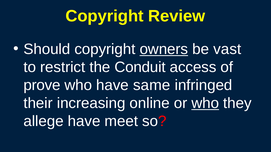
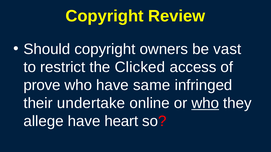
owners underline: present -> none (164, 49)
Conduit: Conduit -> Clicked (140, 67)
increasing: increasing -> undertake (91, 103)
meet: meet -> heart (121, 121)
